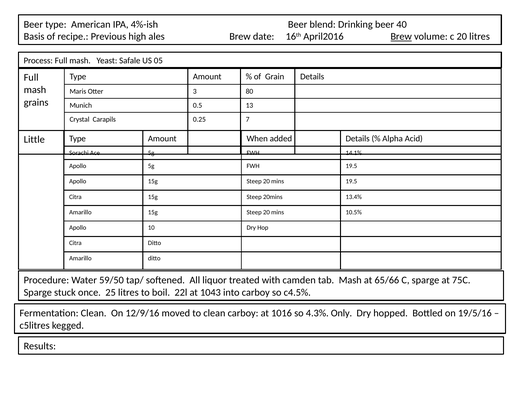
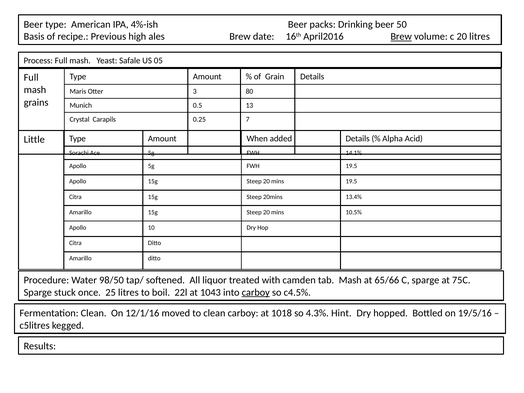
blend: blend -> packs (323, 24)
40: 40 -> 50 (402, 24)
59/50: 59/50 -> 98/50 (111, 280)
carboy underline: none -> present (256, 292)
12/9/16: 12/9/16 -> 12/1/16 (142, 313)
1016: 1016 -> 1018 (282, 313)
Only: Only -> Hint (341, 313)
